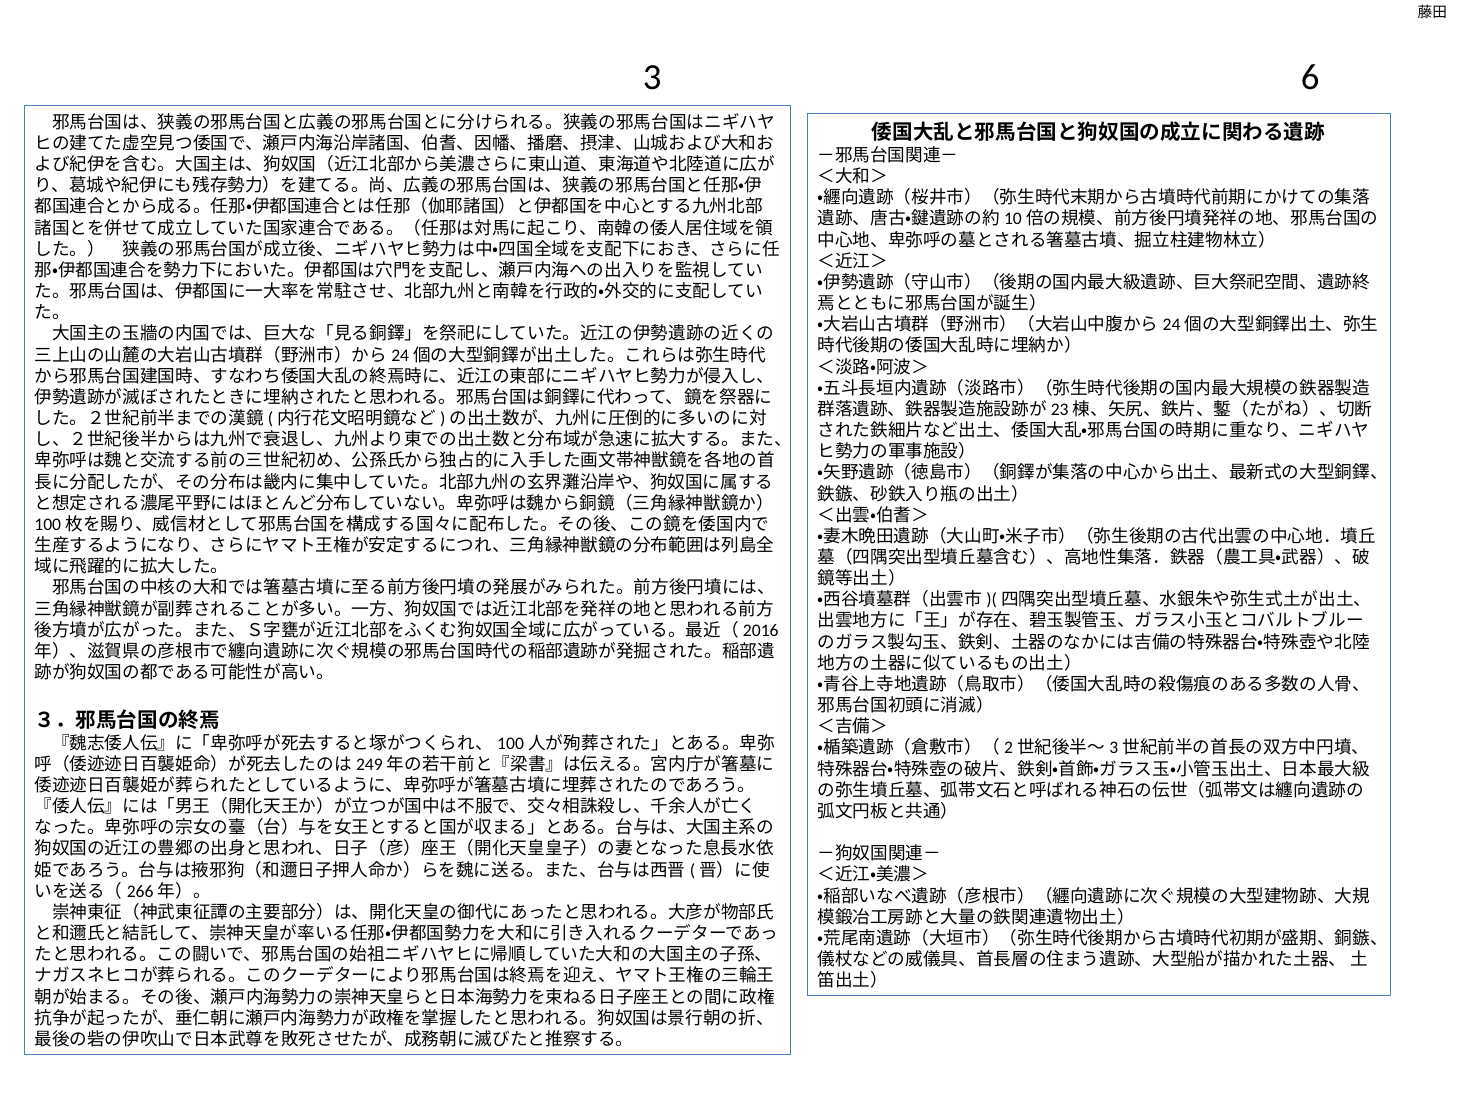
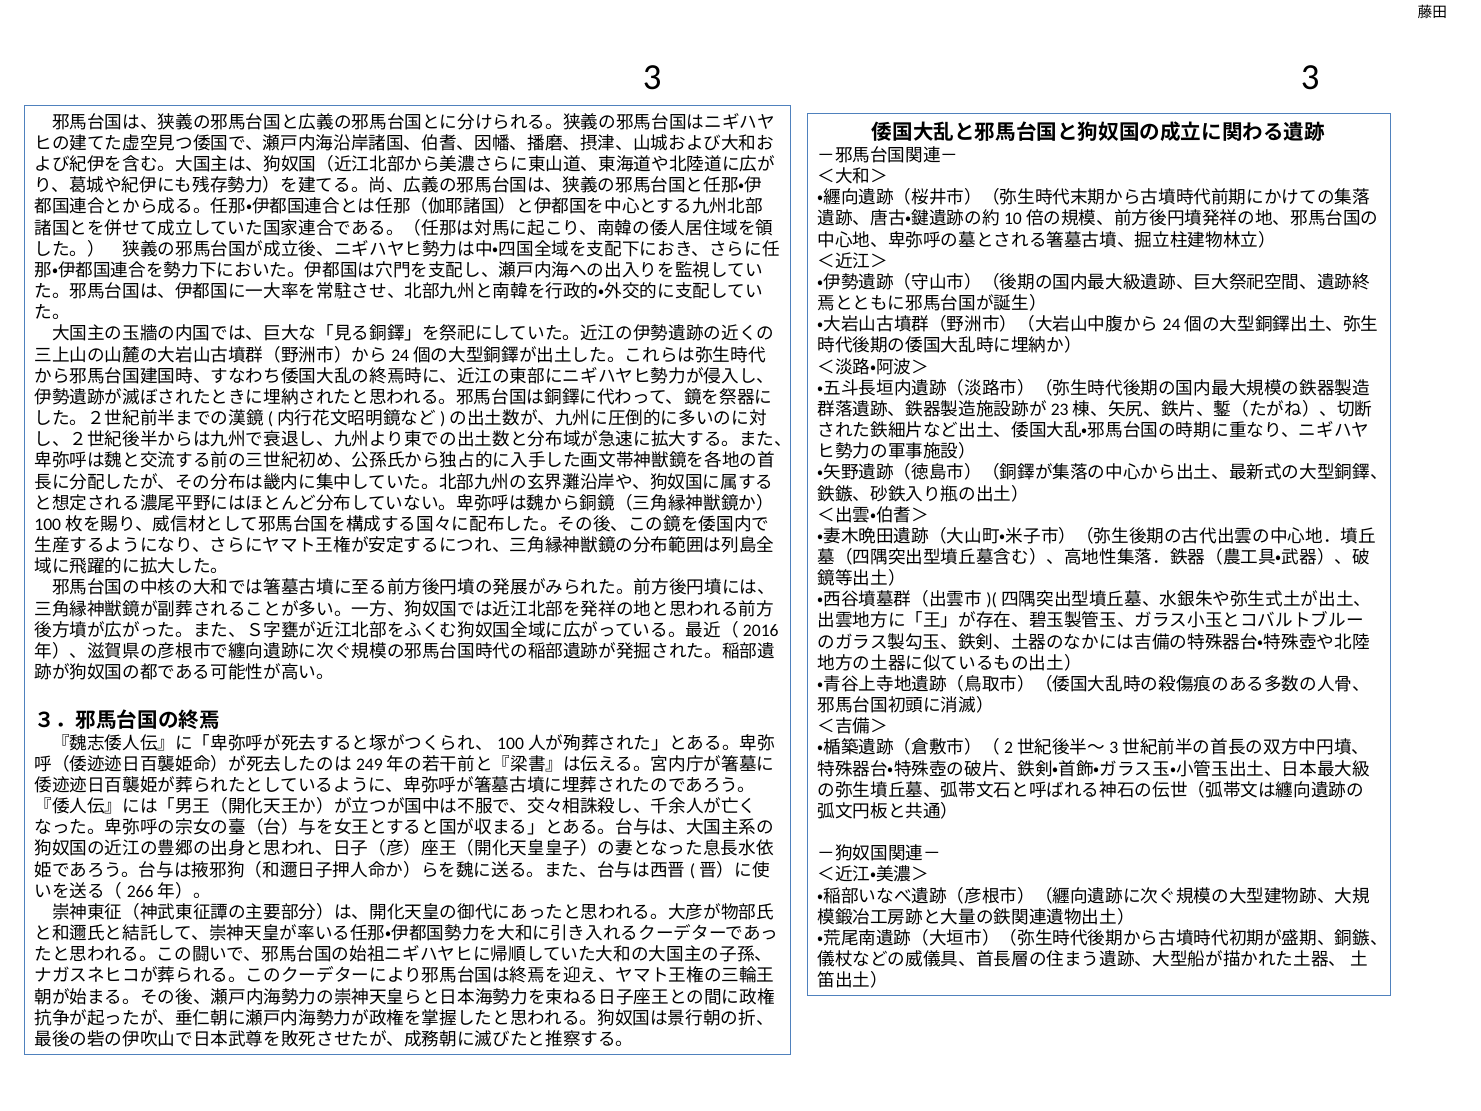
3 6: 6 -> 3 (1310, 77)
